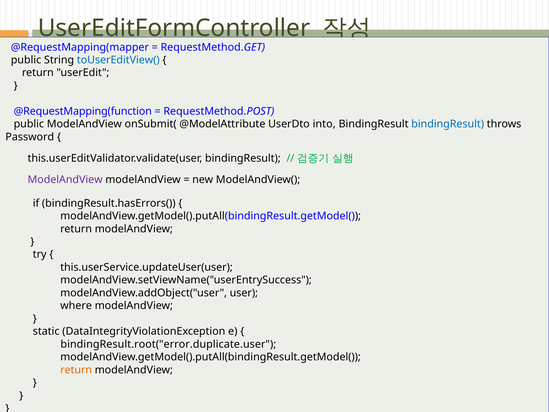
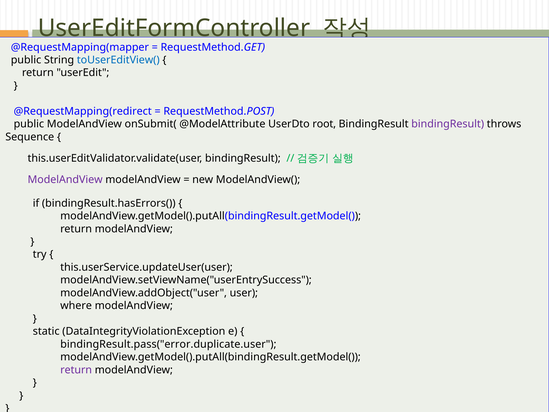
@RequestMapping(function: @RequestMapping(function -> @RequestMapping(redirect (83, 111)
into: into -> root (324, 124)
bindingResult colour: blue -> purple (448, 124)
Password: Password -> Sequence (30, 137)
bindingResult.root("error.duplicate.user: bindingResult.root("error.duplicate.user -> bindingResult.pass("error.duplicate.user (168, 344)
return colour: orange -> purple (76, 370)
